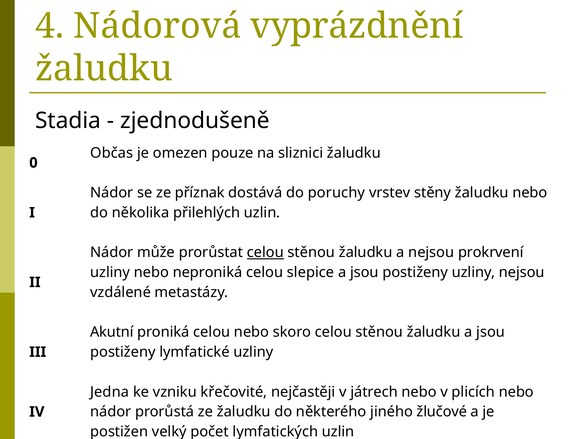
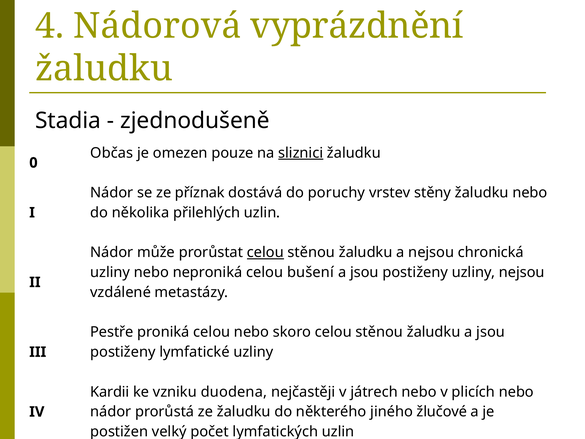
sliznici underline: none -> present (301, 153)
prokrvení: prokrvení -> chronická (491, 252)
slepice: slepice -> bušení (310, 272)
Akutní: Akutní -> Pestře (112, 332)
Jedna: Jedna -> Kardii (110, 392)
křečovité: křečovité -> duodena (234, 392)
